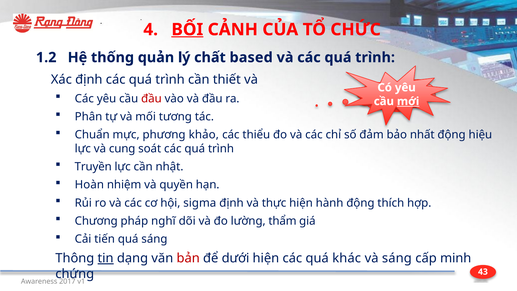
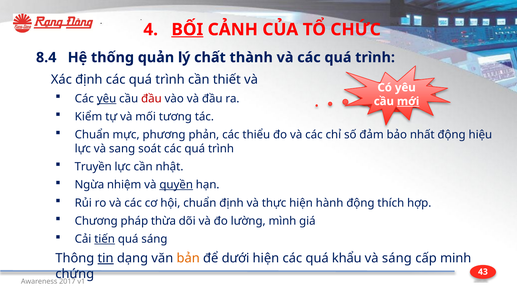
1.2: 1.2 -> 8.4 (46, 57)
based: based -> thành (251, 57)
yêu underline: none -> present (107, 99)
Phân: Phân -> Kiểm (88, 117)
khảo: khảo -> phản (204, 135)
cung: cung -> sang (122, 149)
Hoàn: Hoàn -> Ngừa (89, 185)
quyền underline: none -> present (176, 185)
hội sigma: sigma -> chuẩn (200, 203)
nghĩ: nghĩ -> thừa (163, 221)
thẩm: thẩm -> mình (282, 221)
tiến underline: none -> present (105, 239)
bản colour: red -> orange (188, 258)
khác: khác -> khẩu (347, 258)
